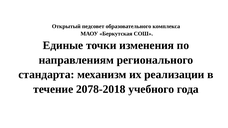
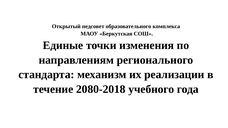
2078-2018: 2078-2018 -> 2080-2018 (101, 89)
